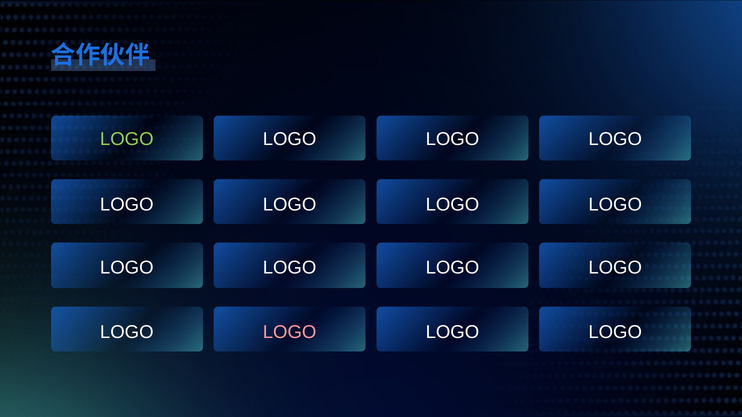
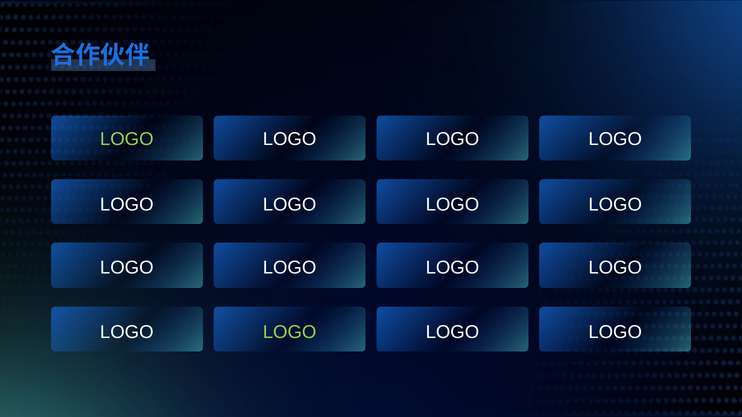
LOGO colour: pink -> light green (290, 332)
